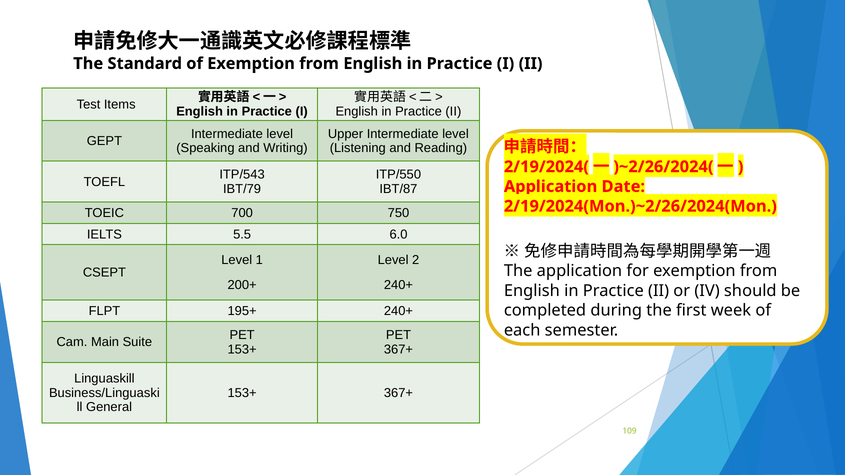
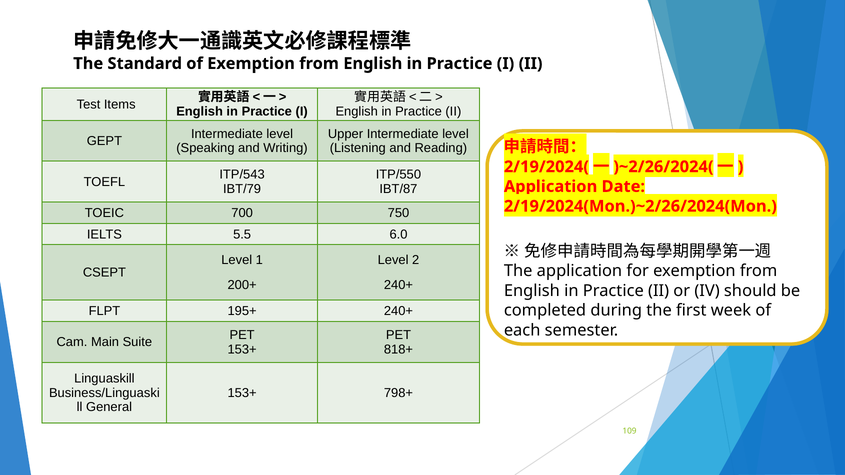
367+: 367+ -> 818+ (398, 350)
153+ 367+: 367+ -> 798+ (398, 393)
